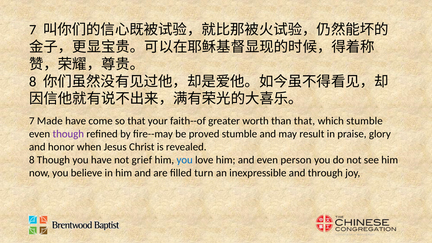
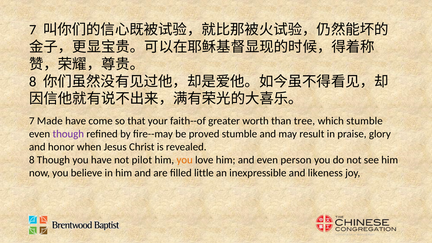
than that: that -> tree (304, 121)
grief: grief -> pilot (142, 160)
you colour: blue -> orange (185, 160)
turn: turn -> little (204, 173)
through: through -> likeness (325, 173)
